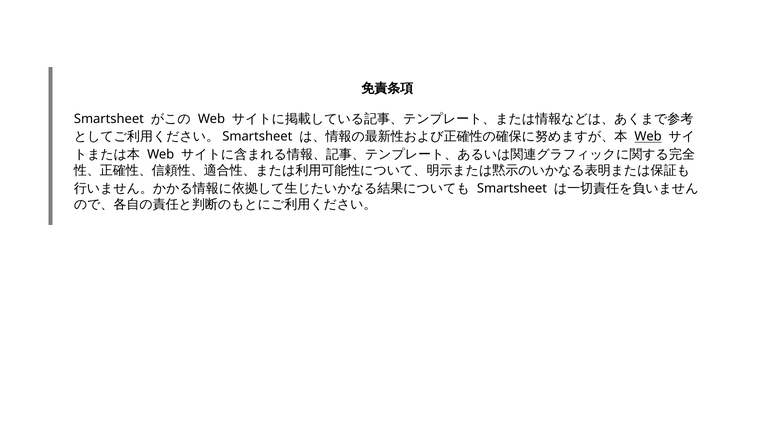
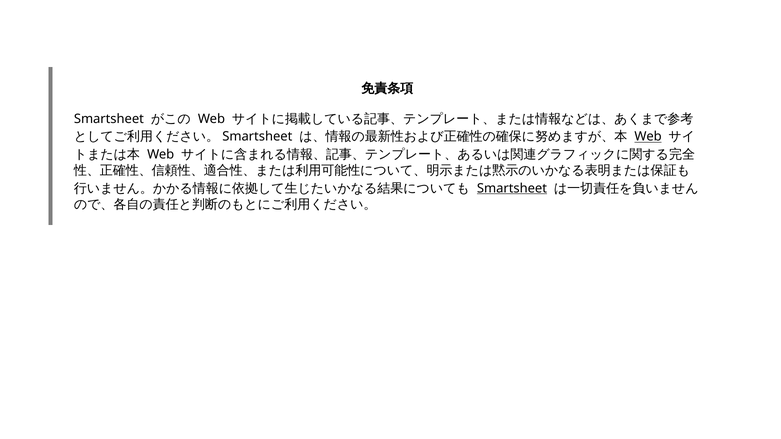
Smartsheet underline: none -> present (512, 188)
